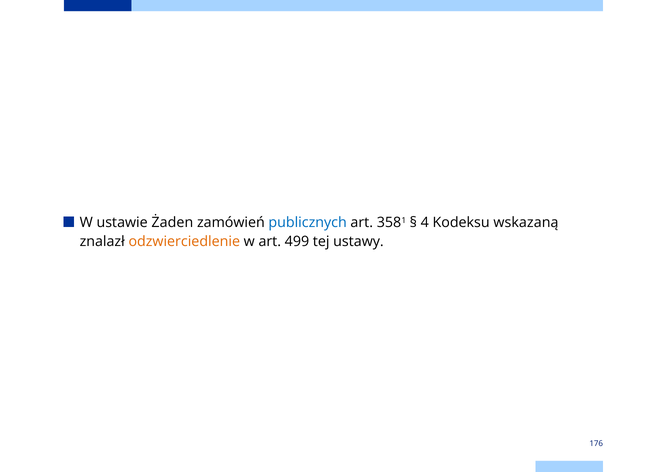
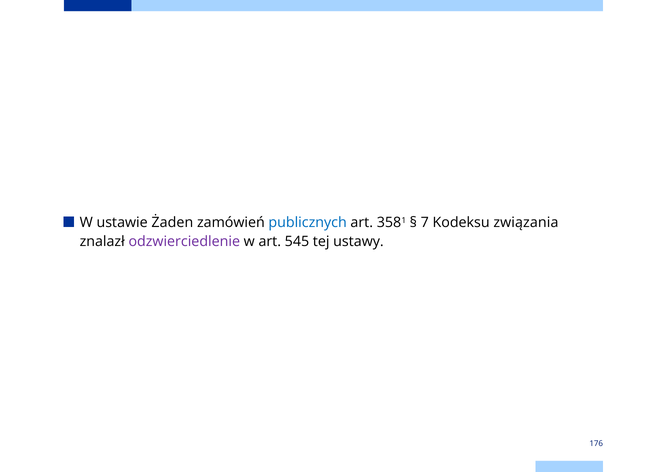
4: 4 -> 7 (425, 223)
wskazaną: wskazaną -> związania (526, 223)
odzwierciedlenie colour: orange -> purple (184, 242)
499: 499 -> 545 (297, 242)
